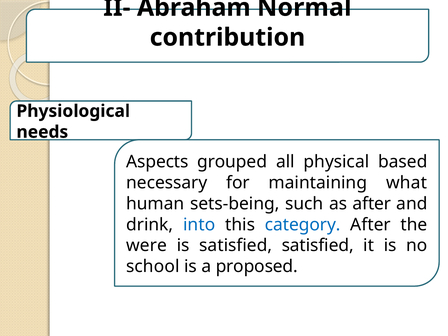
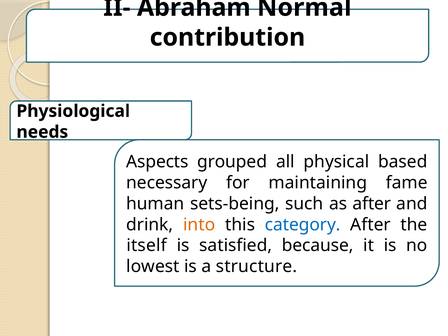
what: what -> fame (407, 183)
into colour: blue -> orange (199, 225)
were: were -> itself (147, 246)
satisfied satisfied: satisfied -> because (318, 246)
school: school -> lowest (153, 266)
proposed: proposed -> structure (257, 266)
